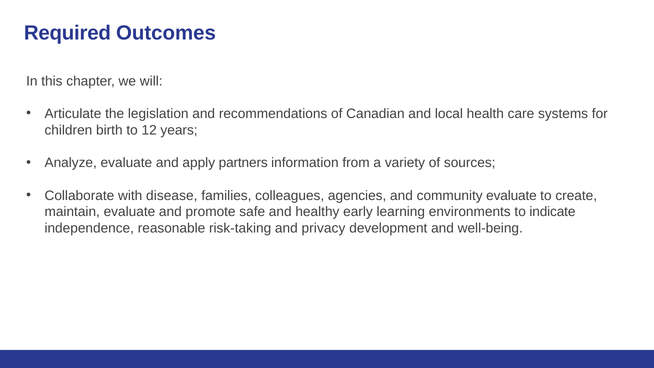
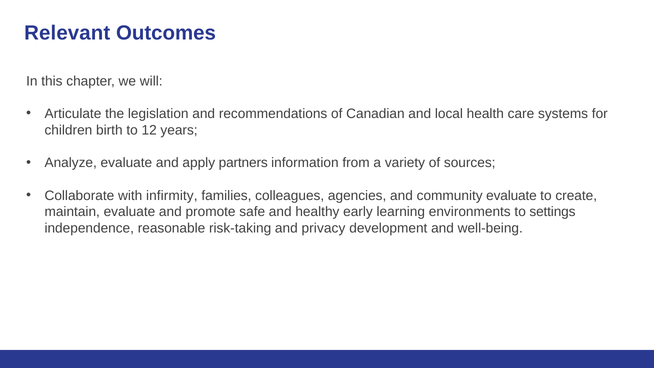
Required: Required -> Relevant (67, 33)
disease: disease -> infirmity (172, 196)
indicate: indicate -> settings (552, 212)
